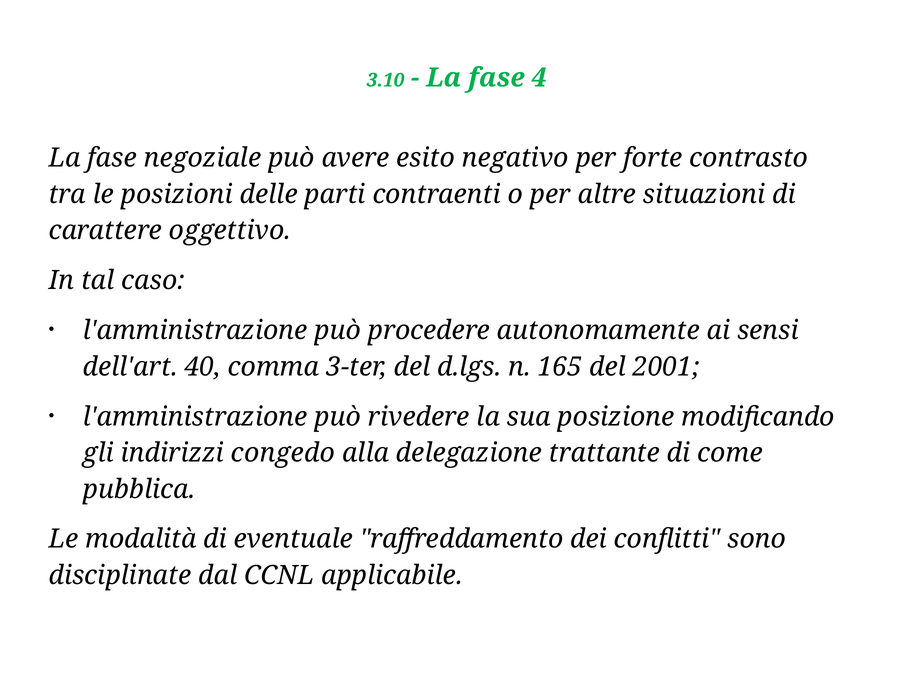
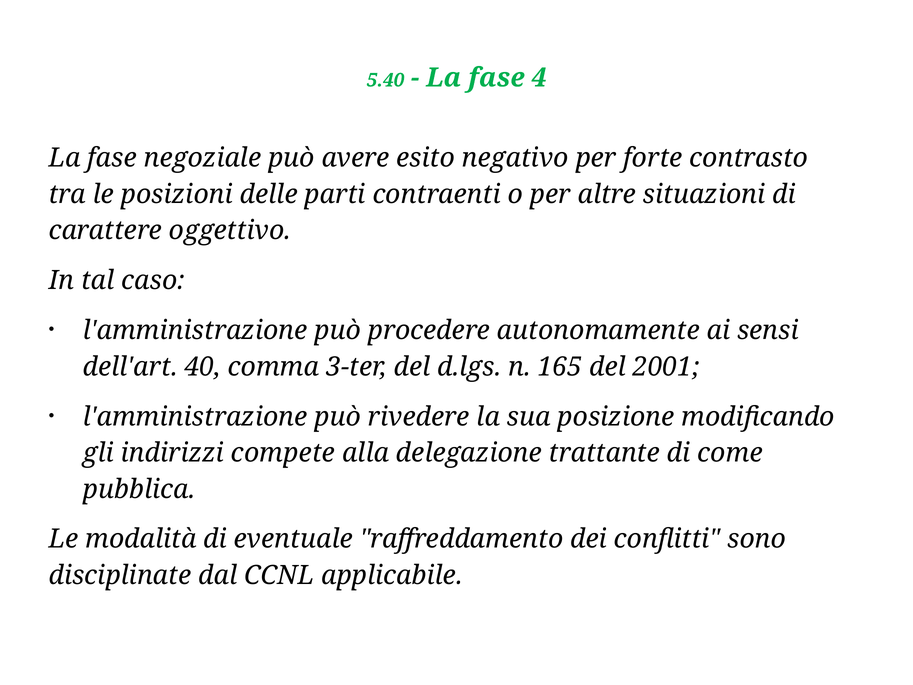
3.10: 3.10 -> 5.40 (385, 80)
congedo: congedo -> compete (283, 453)
